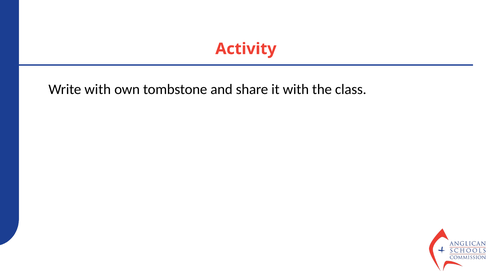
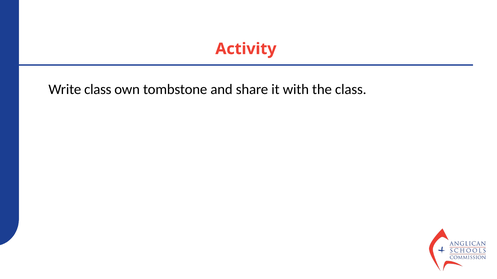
Write with: with -> class (98, 89)
